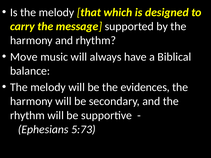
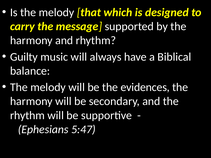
Move: Move -> Guilty (24, 57)
5:73: 5:73 -> 5:47 (83, 130)
